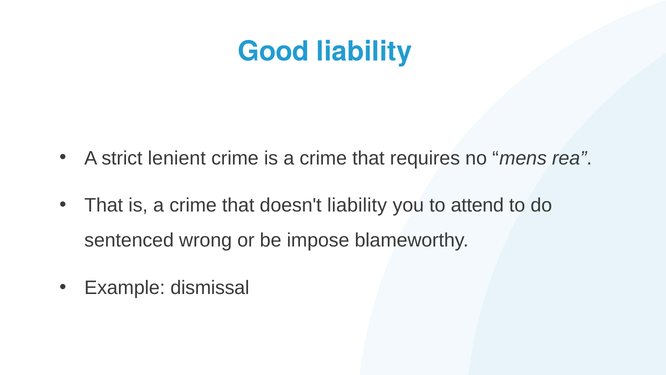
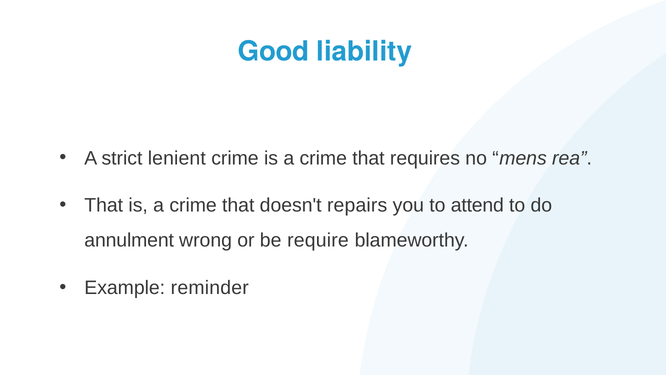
doesn't liability: liability -> repairs (357, 205)
sentenced: sentenced -> annulment (129, 240)
impose: impose -> require (318, 240)
dismissal: dismissal -> reminder (210, 288)
